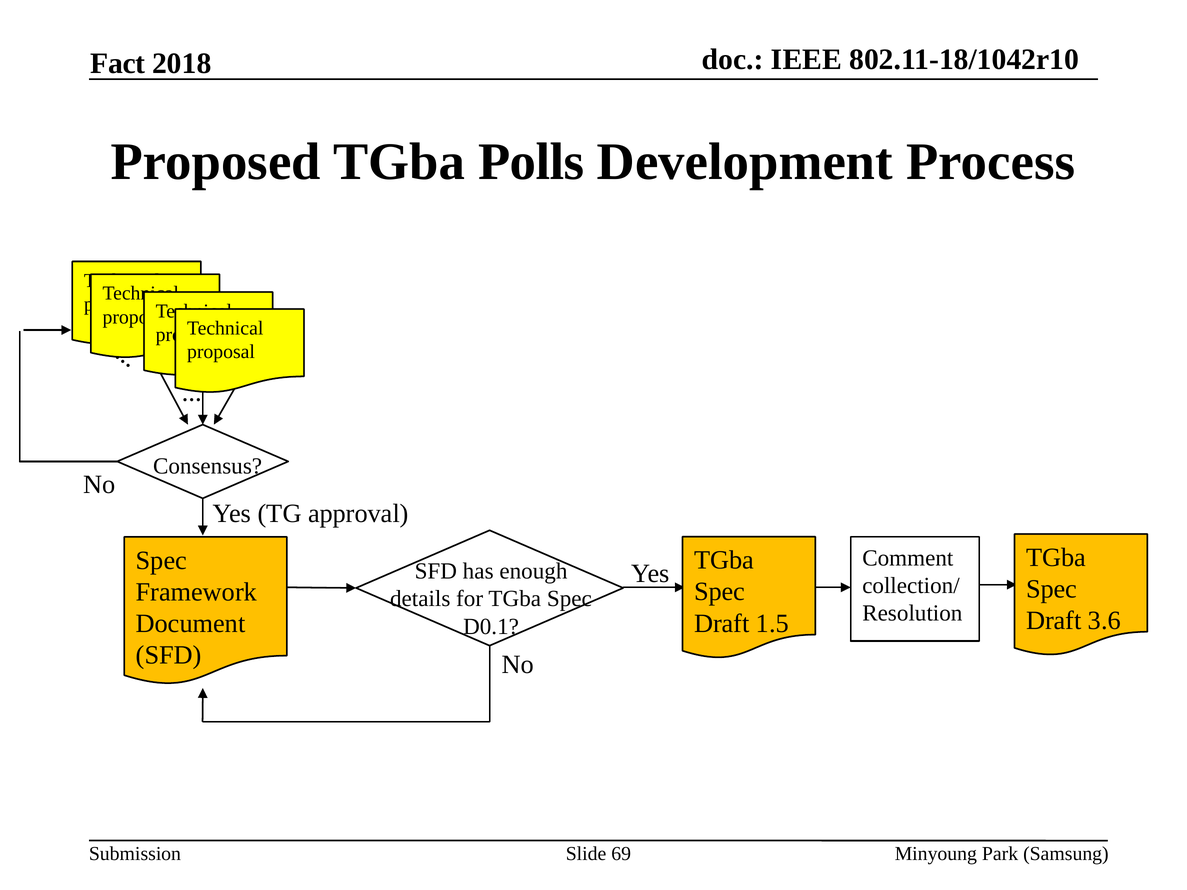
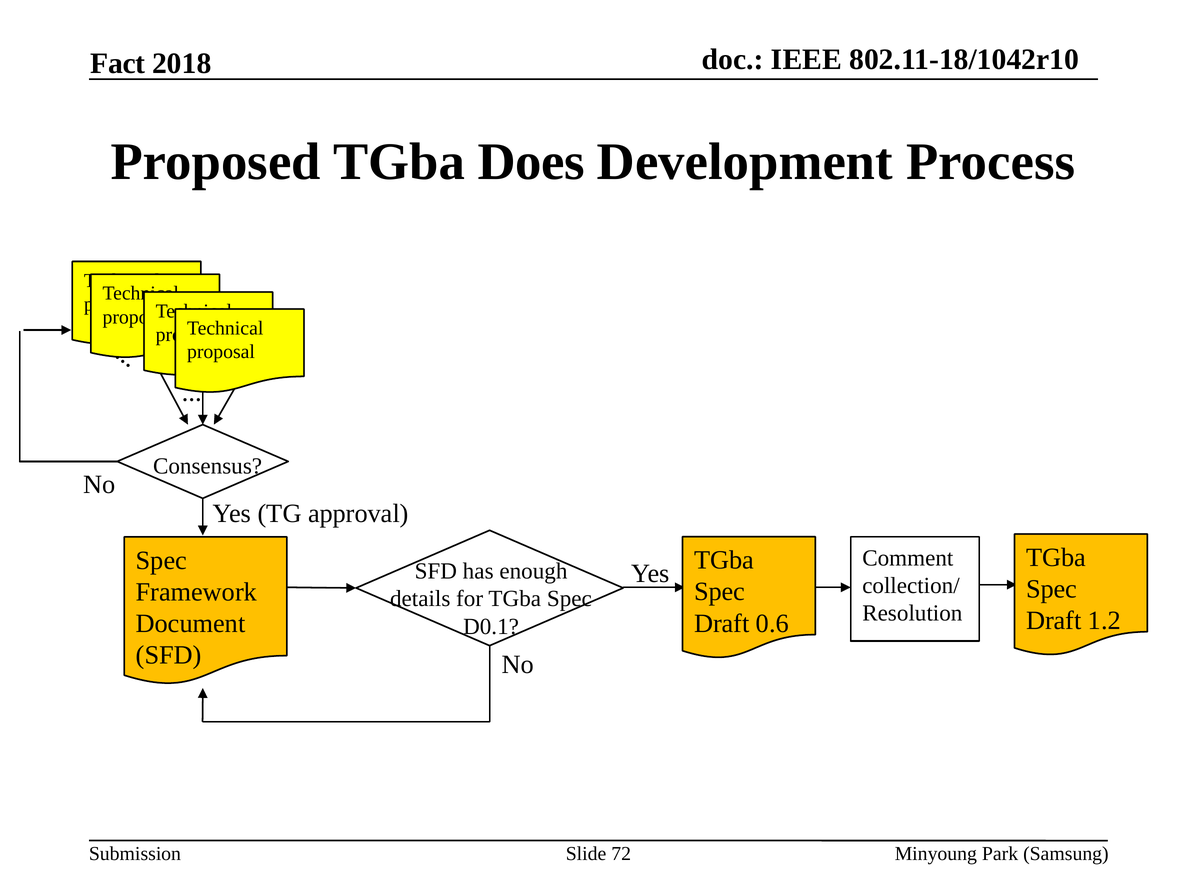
Polls: Polls -> Does (531, 162)
3.6: 3.6 -> 1.2 (1104, 621)
1.5: 1.5 -> 0.6 (772, 624)
69: 69 -> 72 (621, 854)
